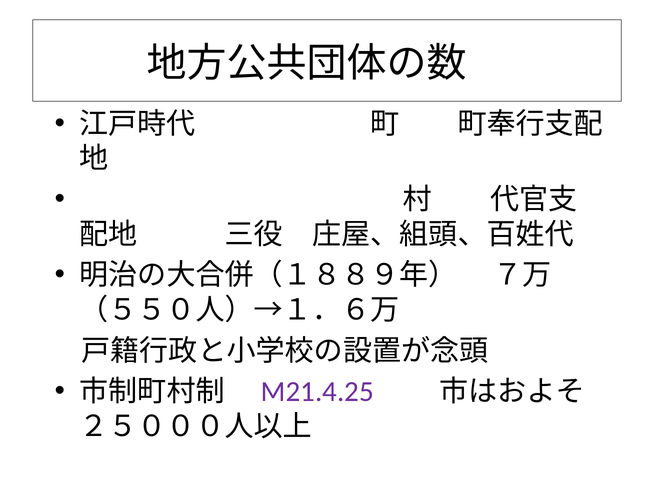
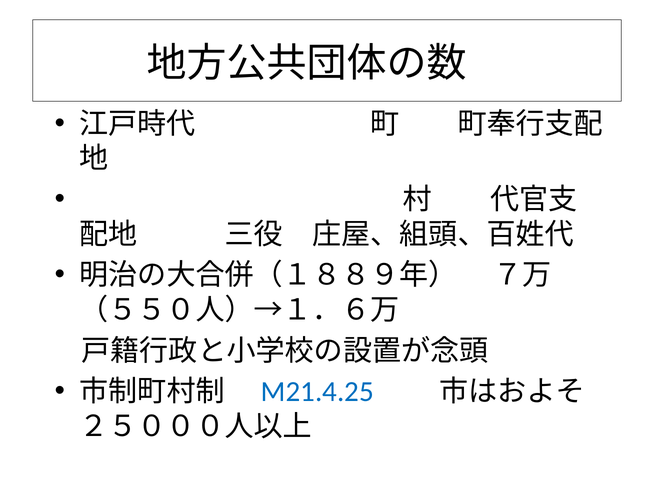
M21.4.25 colour: purple -> blue (317, 391)
